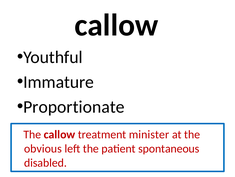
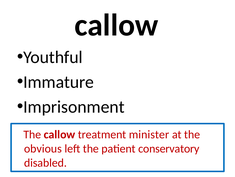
Proportionate: Proportionate -> Imprisonment (74, 106)
spontaneous: spontaneous -> conservatory (169, 148)
